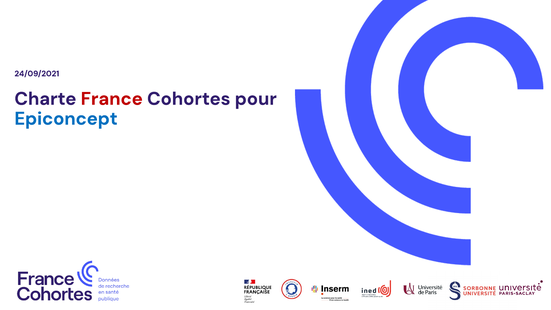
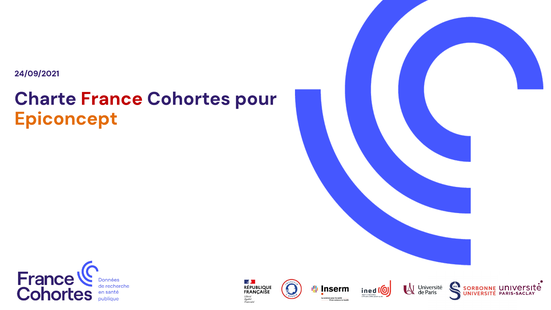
Epiconcept colour: blue -> orange (66, 119)
